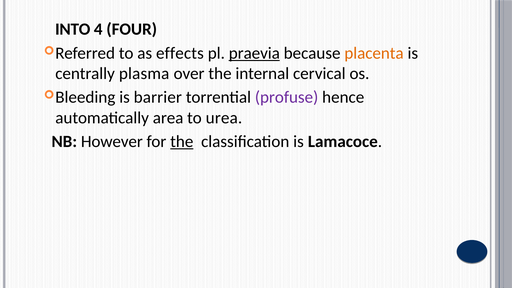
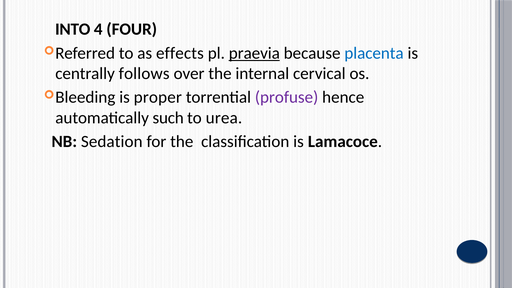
placenta colour: orange -> blue (374, 53)
plasma: plasma -> follows (144, 74)
barrier: barrier -> proper (158, 97)
area: area -> such (168, 118)
However: However -> Sedation (112, 141)
the underline: present -> none (182, 141)
